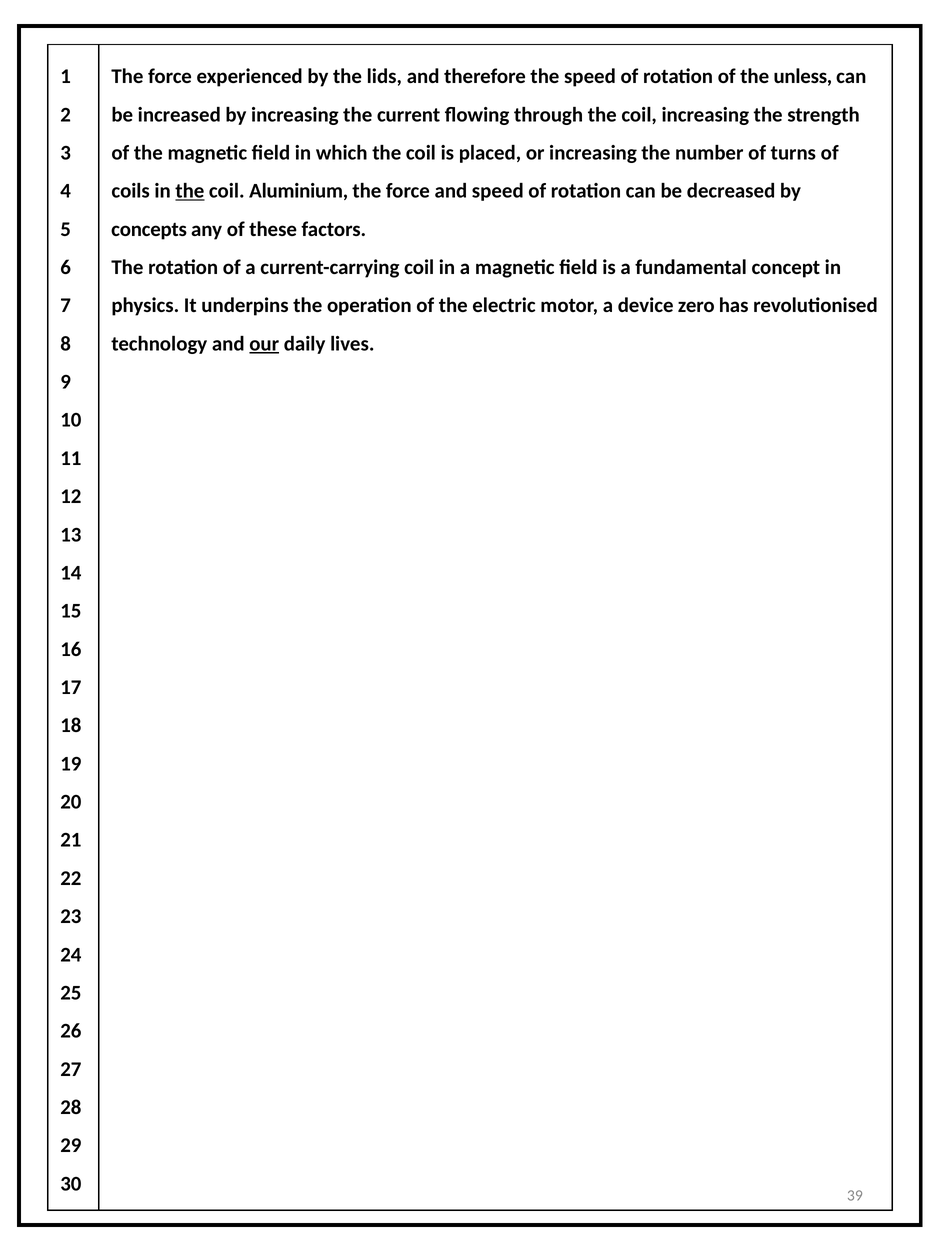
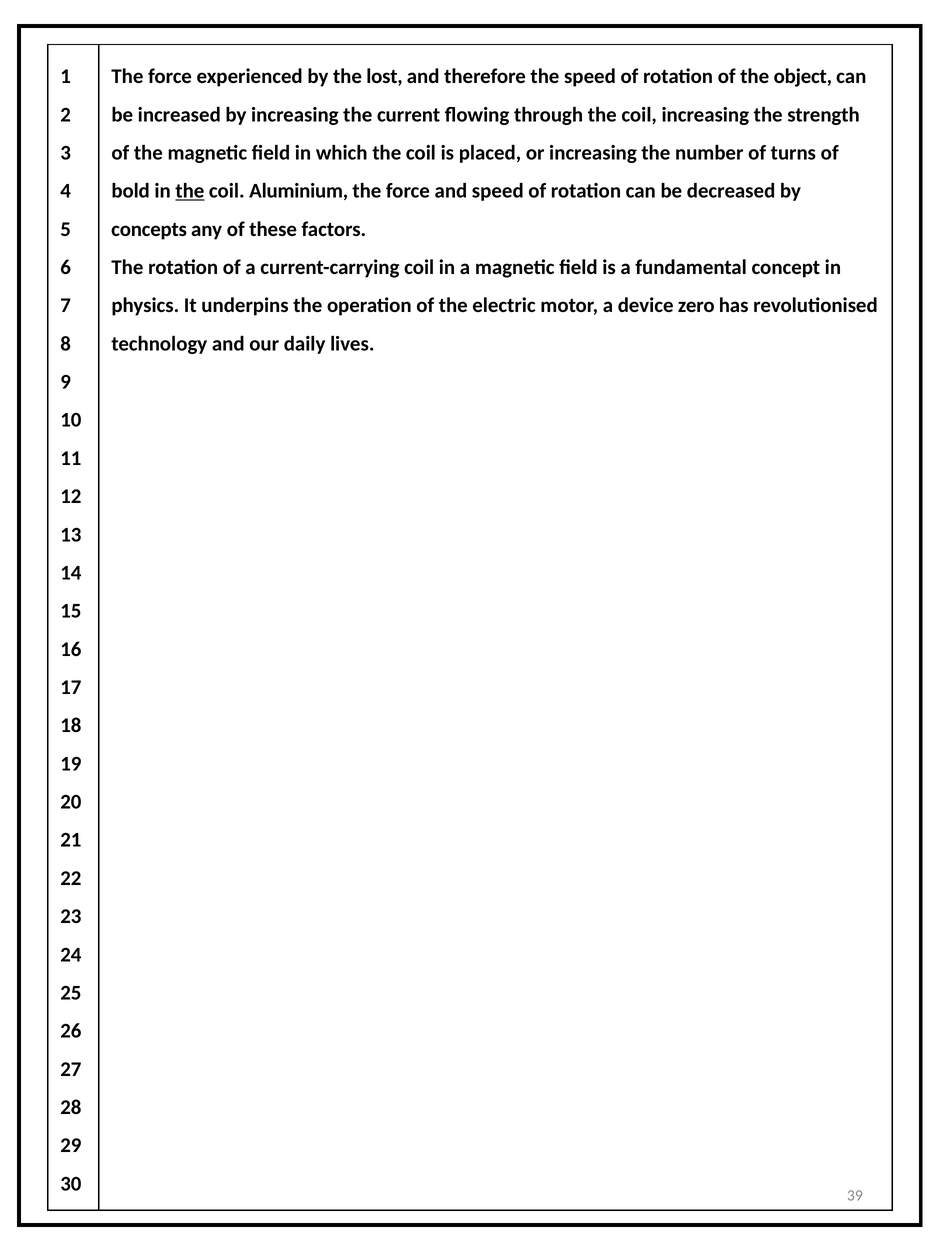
lids: lids -> lost (384, 76)
unless: unless -> object (803, 76)
coils: coils -> bold (131, 191)
our underline: present -> none (264, 344)
